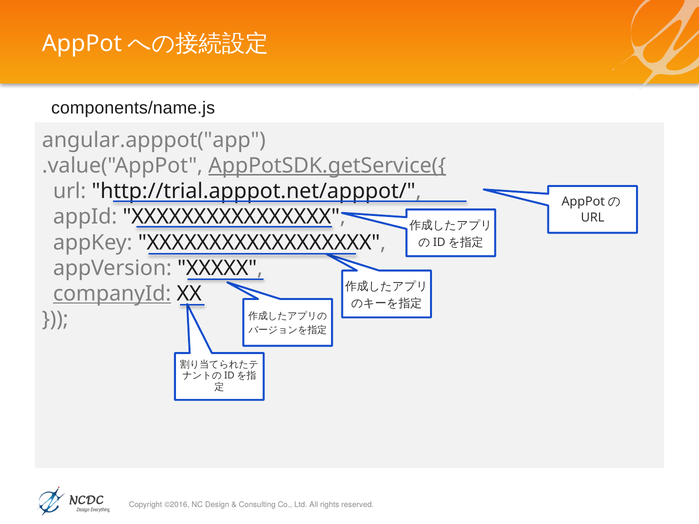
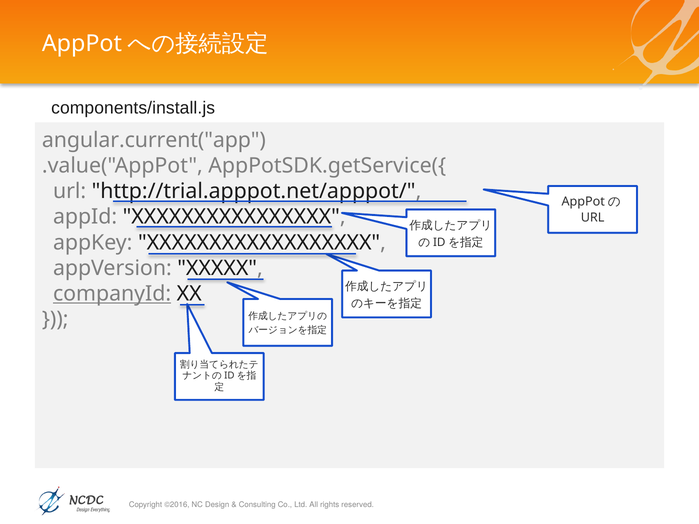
components/name.js: components/name.js -> components/install.js (133, 108)
angular.apppot("app: angular.apppot("app -> angular.current("app (154, 140)
AppPotSDK.getService({ underline: present -> none (327, 166)
